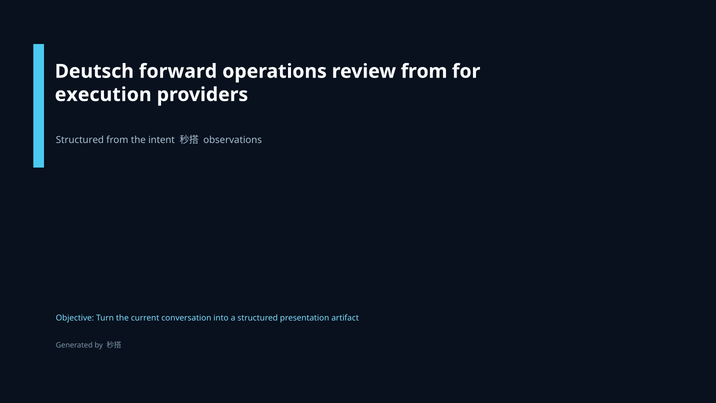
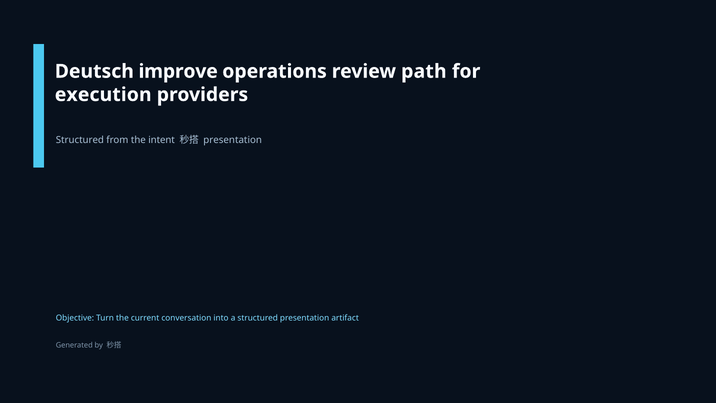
forward: forward -> improve (178, 71)
review from: from -> path (424, 71)
observations: observations -> presentation (233, 140)
